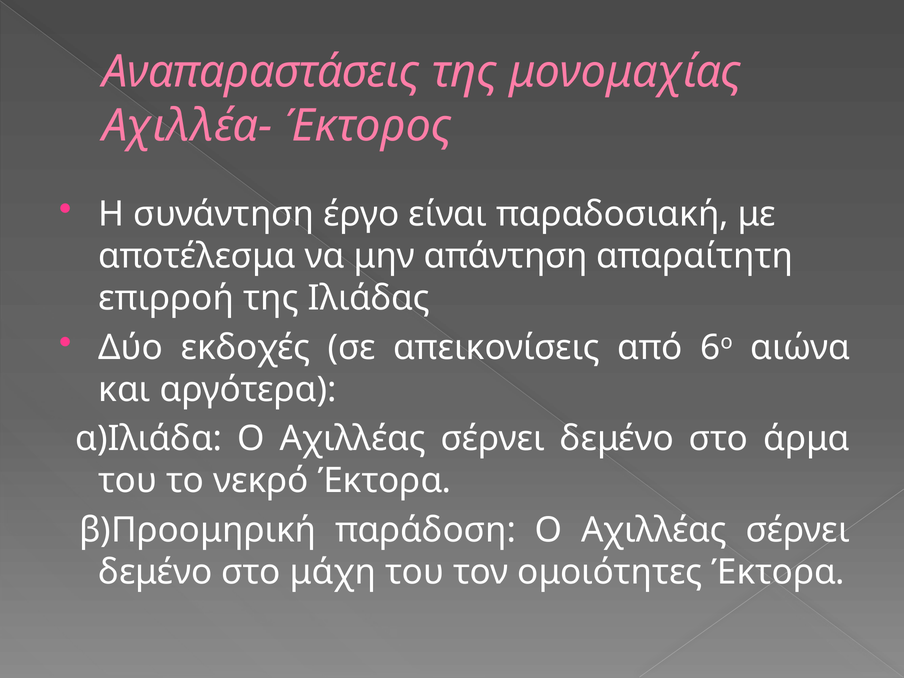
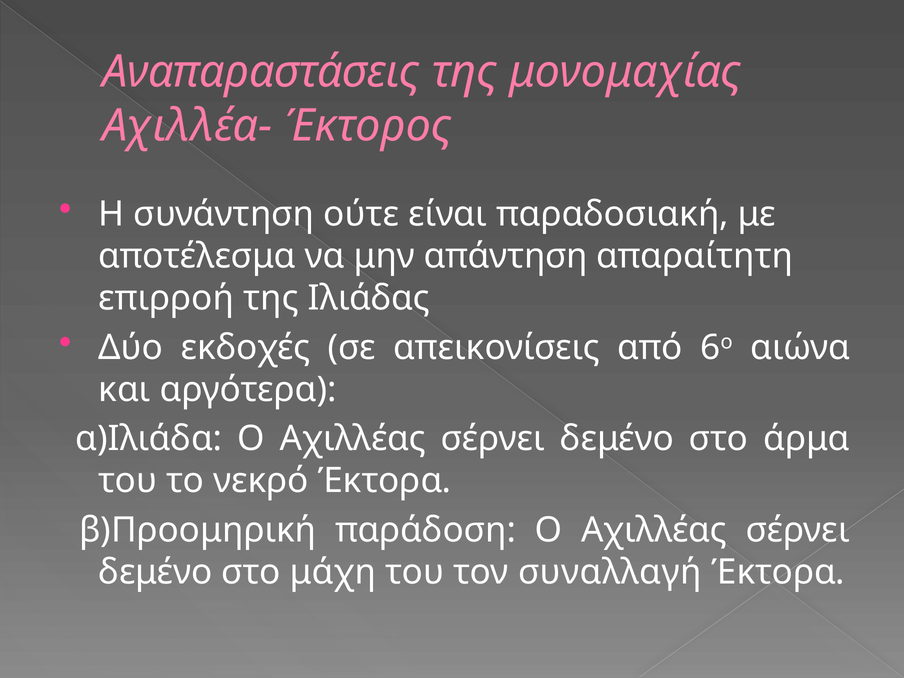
έργο: έργο -> ούτε (361, 214)
ομοιότητες: ομοιότητες -> συναλλαγή (610, 572)
